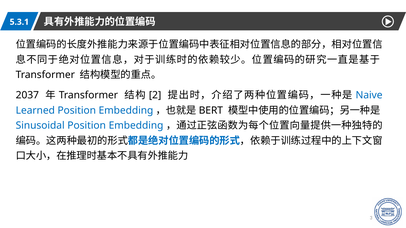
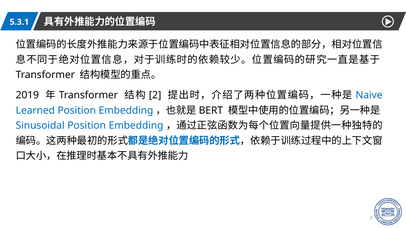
2037: 2037 -> 2019 (27, 95)
